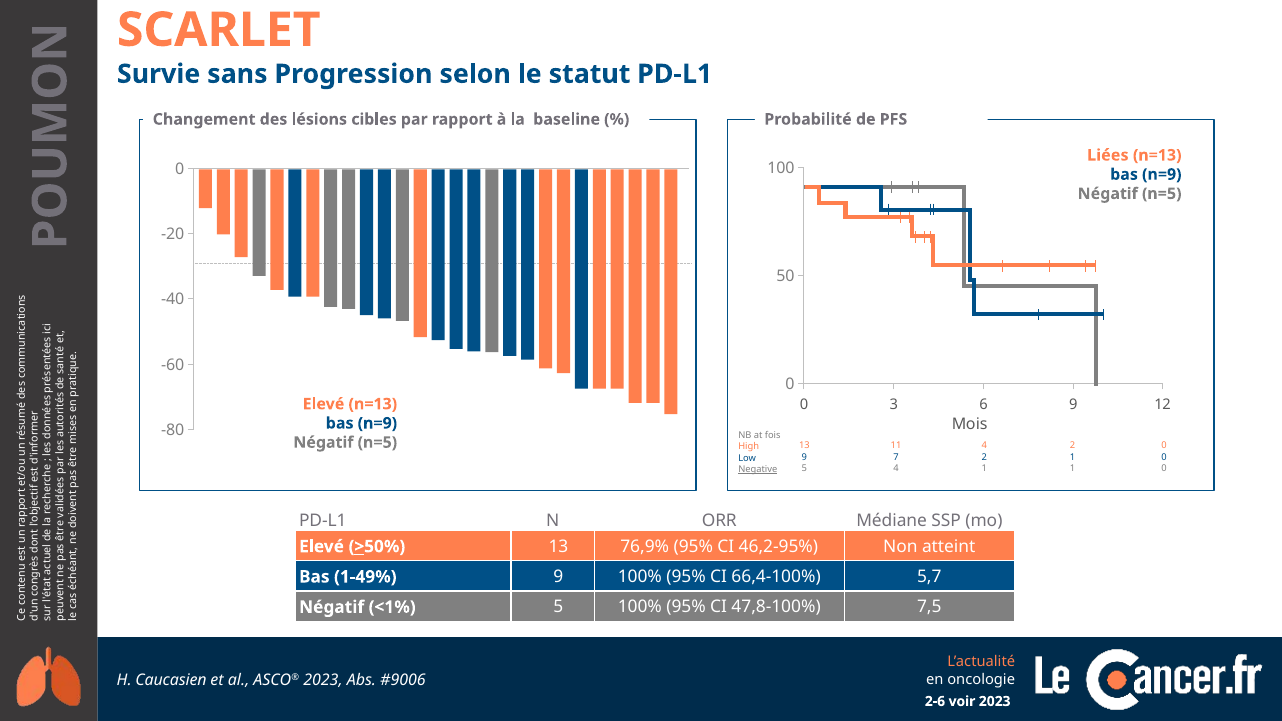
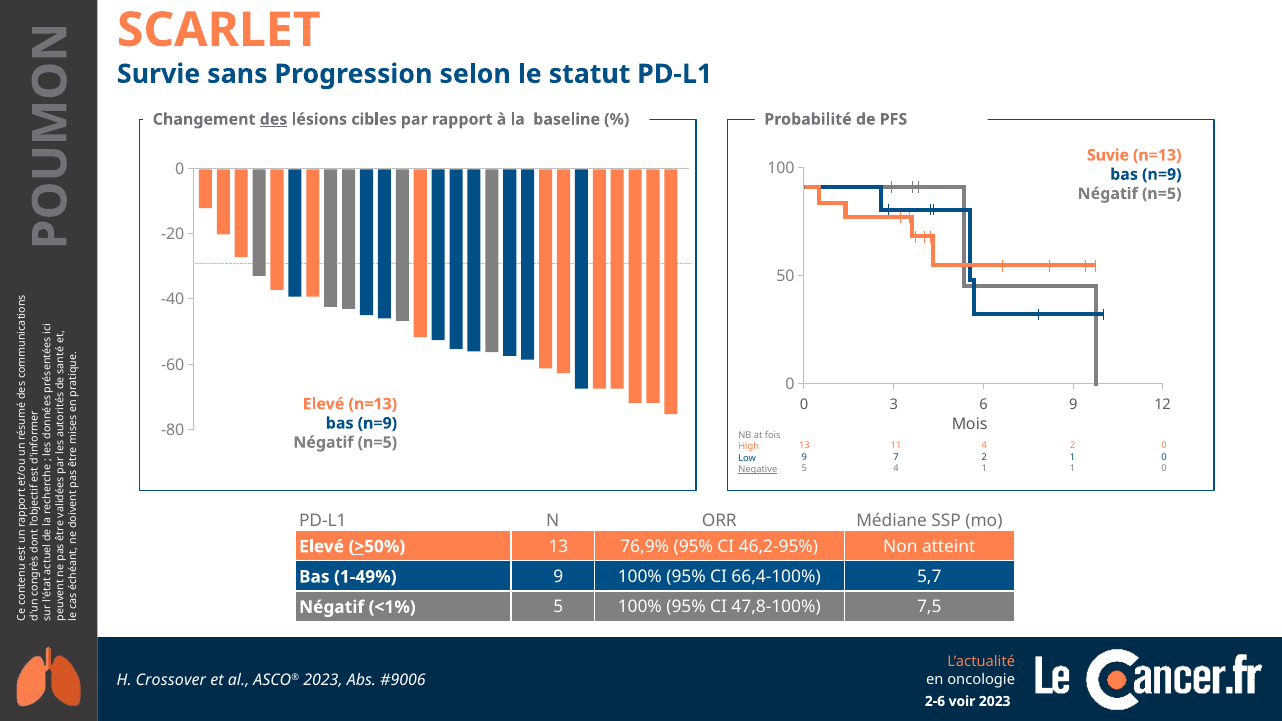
des underline: none -> present (273, 119)
Liées: Liées -> Suvie (1108, 155)
Caucasien: Caucasien -> Crossover (171, 680)
